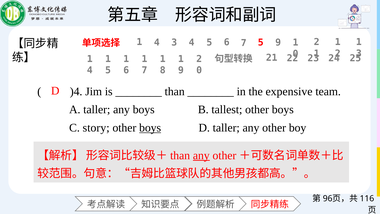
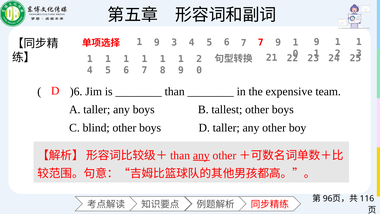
4: 4 -> 9 (157, 42)
7 5: 5 -> 7 (261, 42)
9 2: 2 -> 9 (317, 42)
)4: )4 -> )6 (76, 91)
story: story -> blind (96, 128)
boys underline: present -> none (150, 128)
